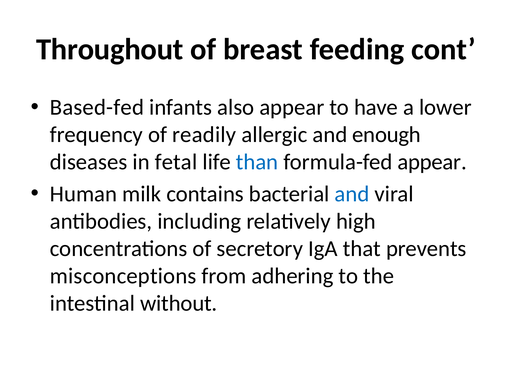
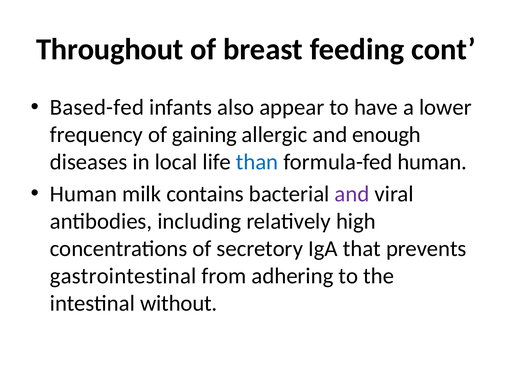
readily: readily -> gaining (204, 135)
fetal: fetal -> local (176, 162)
formula-fed appear: appear -> human (432, 162)
and colour: blue -> purple (352, 194)
misconceptions: misconceptions -> gastrointestinal (123, 276)
